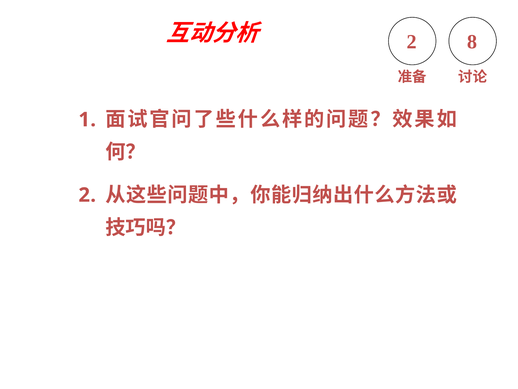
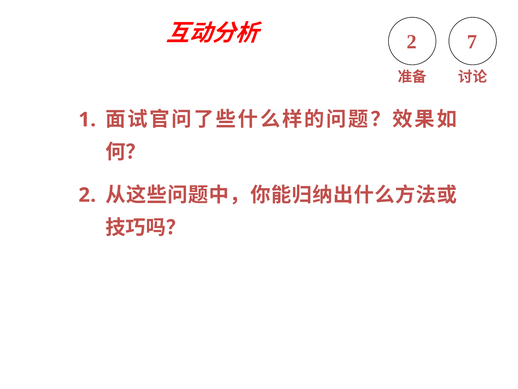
8: 8 -> 7 (472, 42)
